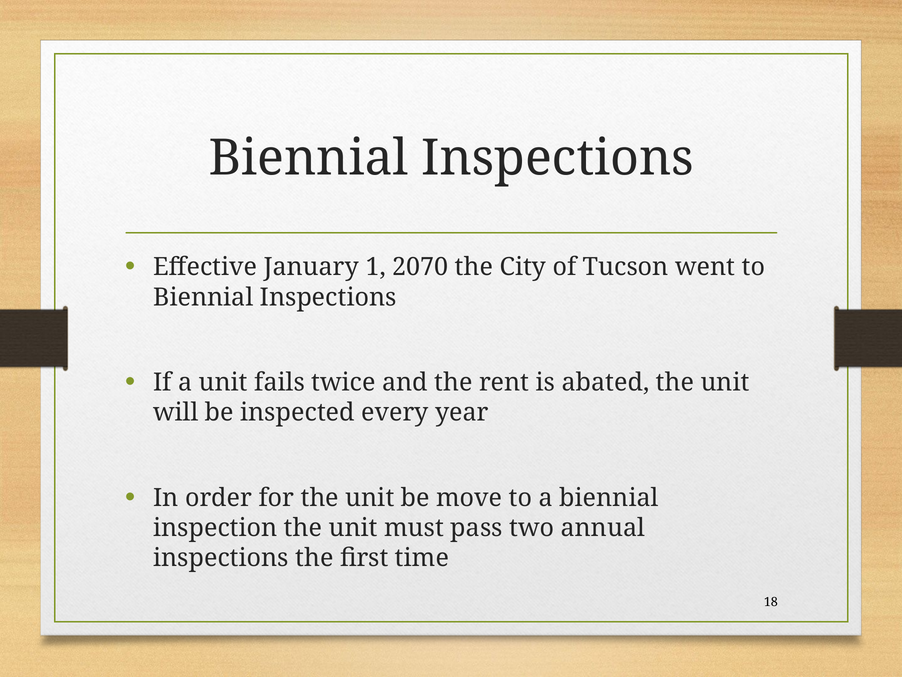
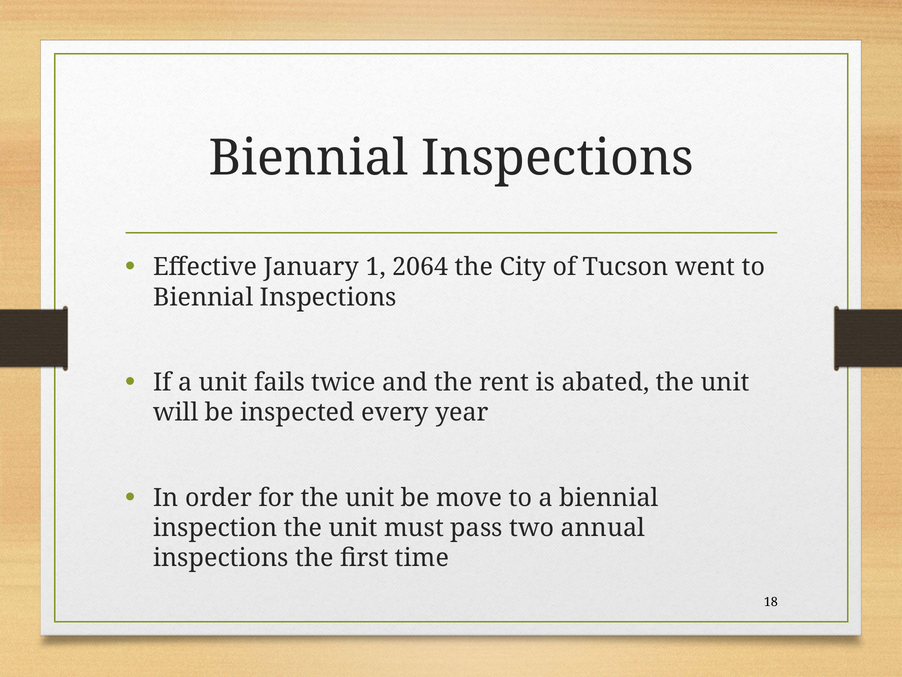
2070: 2070 -> 2064 (420, 267)
